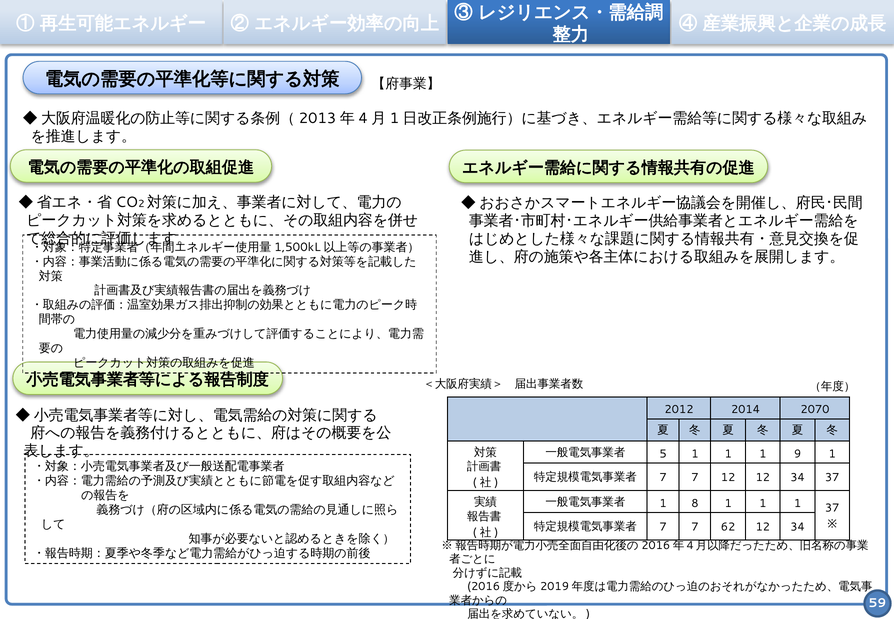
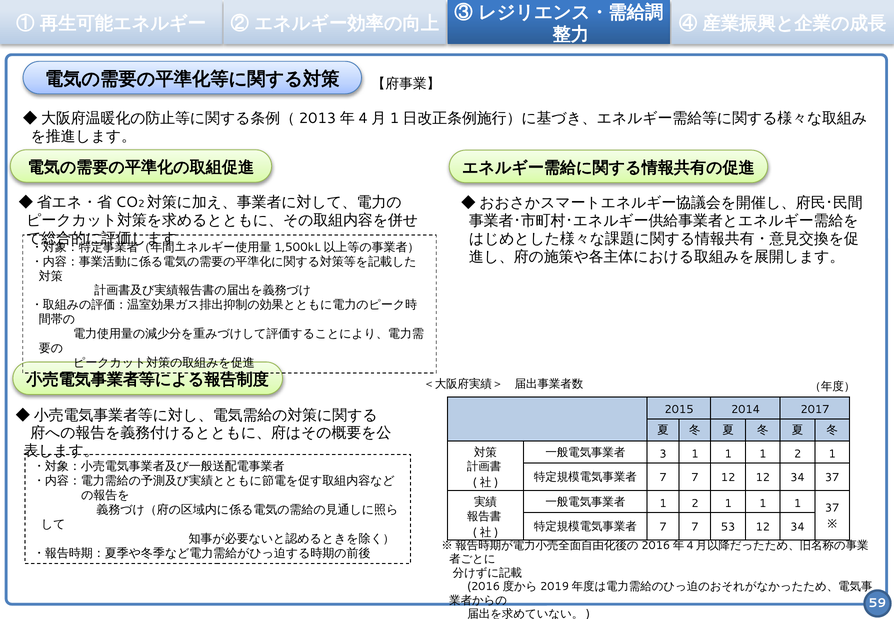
2012: 2012 -> 2015 (679, 410)
2070: 2070 -> 2017 (815, 410)
5: 5 -> 3 (663, 454)
1 1 9: 9 -> 2 (798, 454)
8: 8 -> 2 (695, 503)
62: 62 -> 53 (728, 527)
